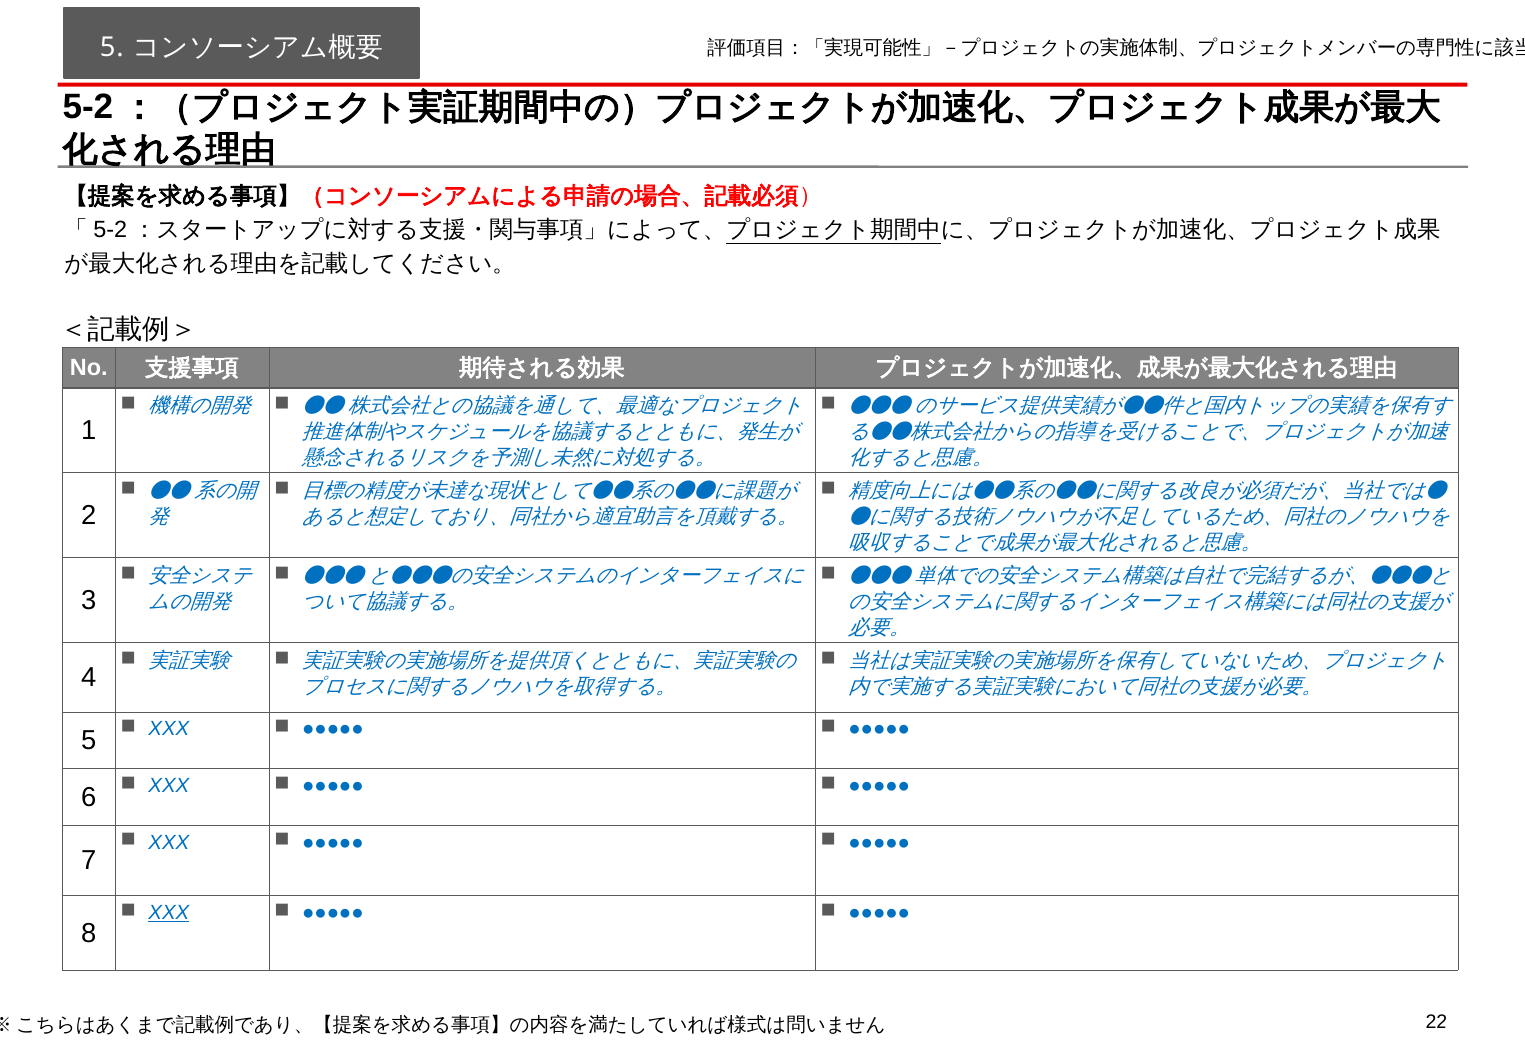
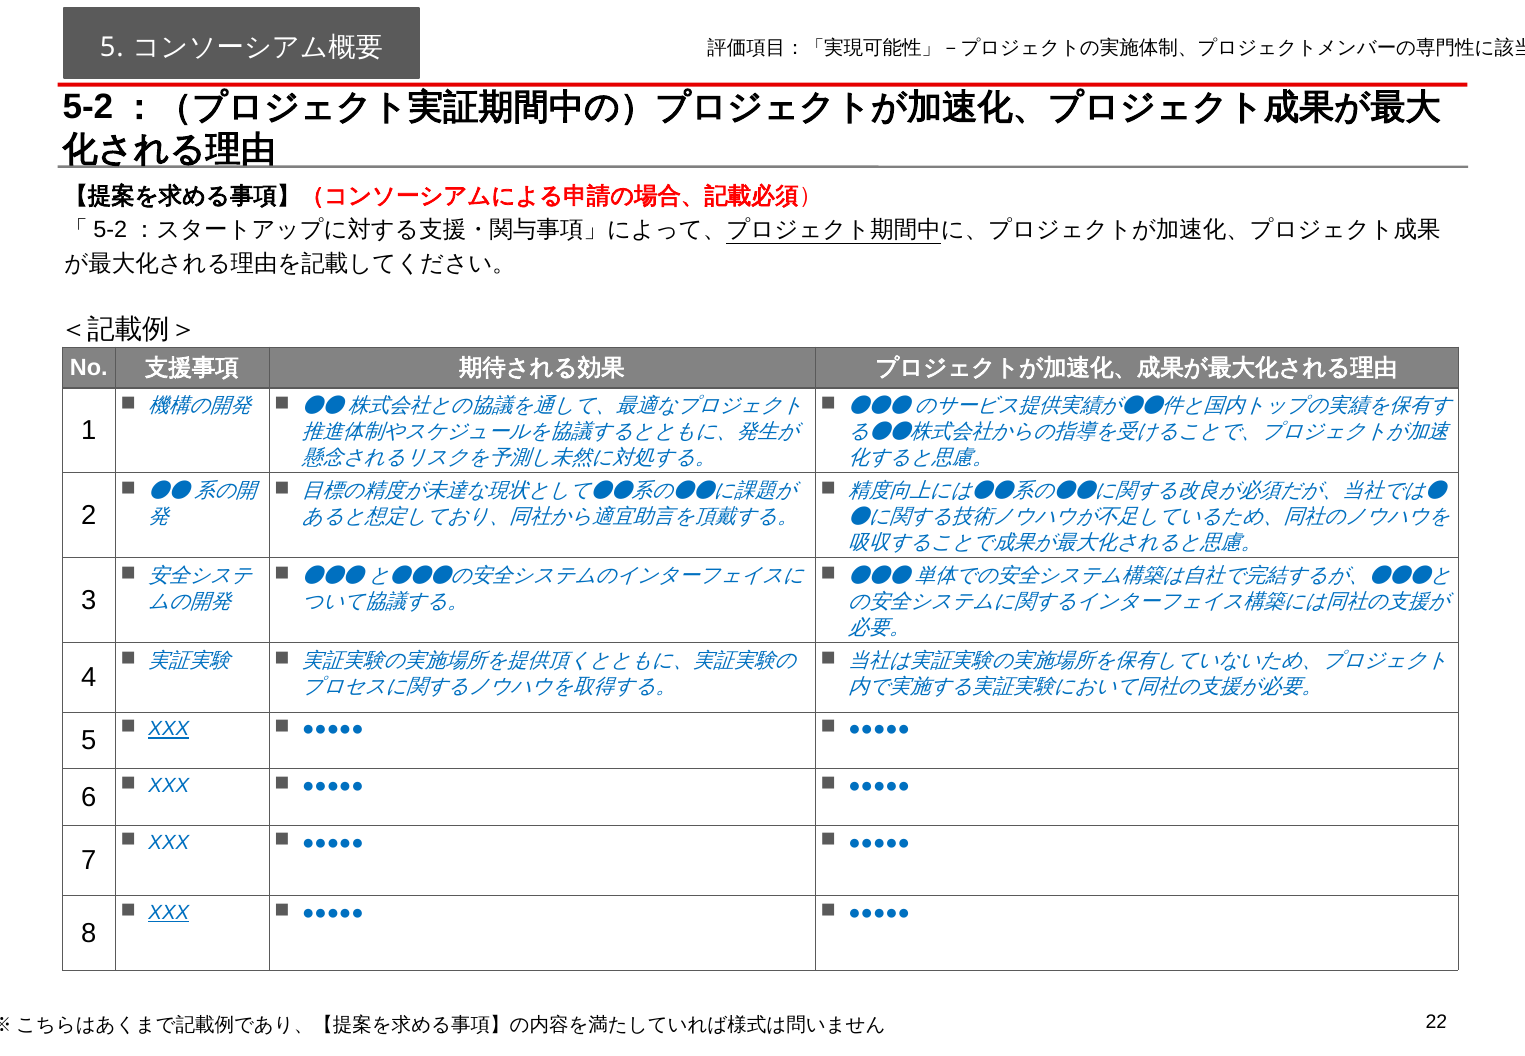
XXX underline: none -> present (169, 729)
